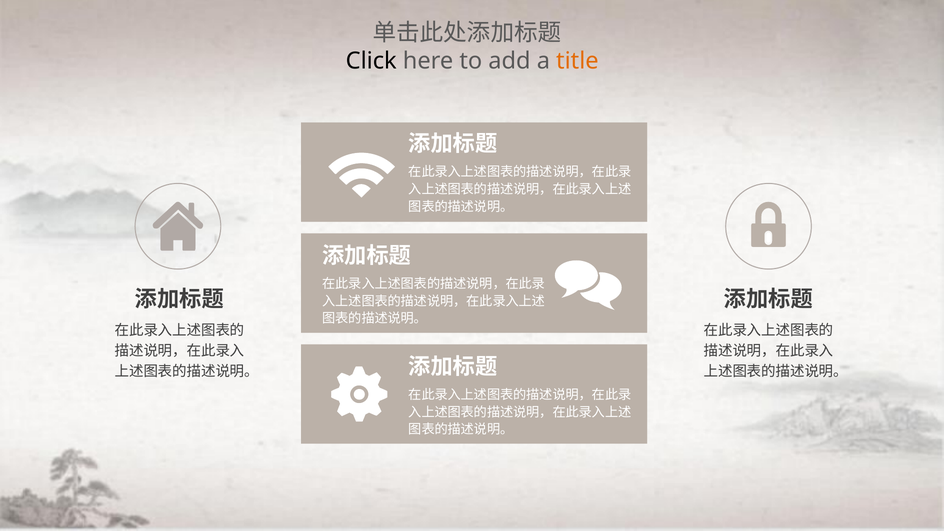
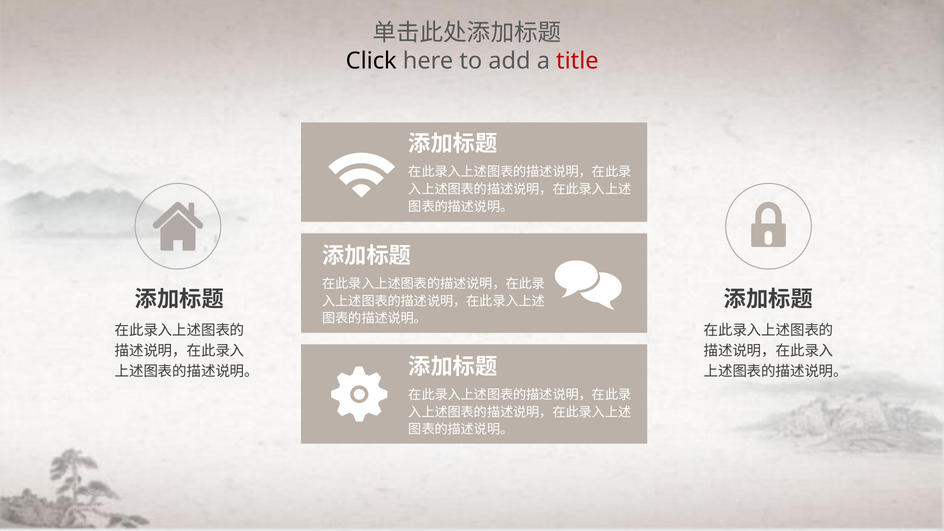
title colour: orange -> red (577, 61)
